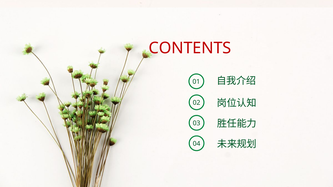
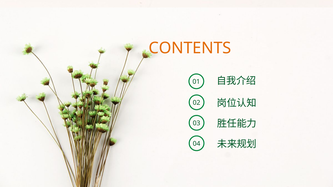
CONTENTS colour: red -> orange (190, 48)
